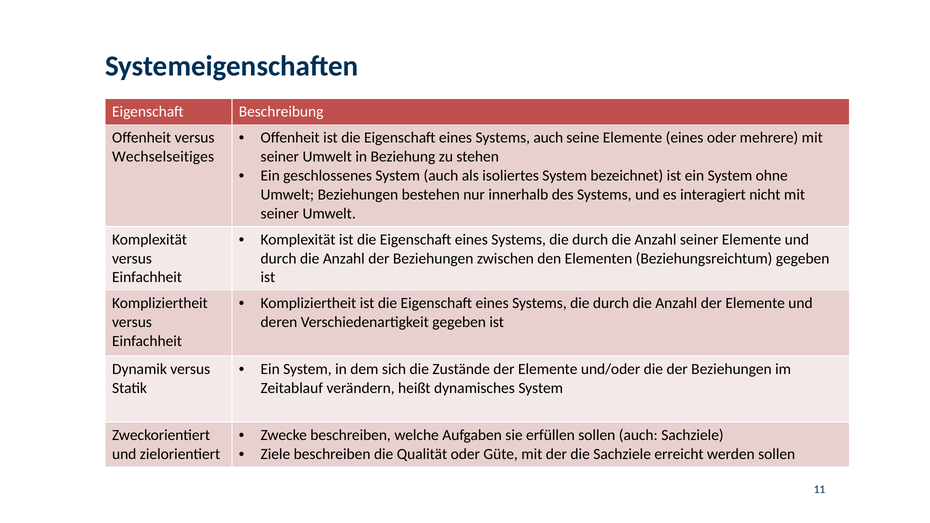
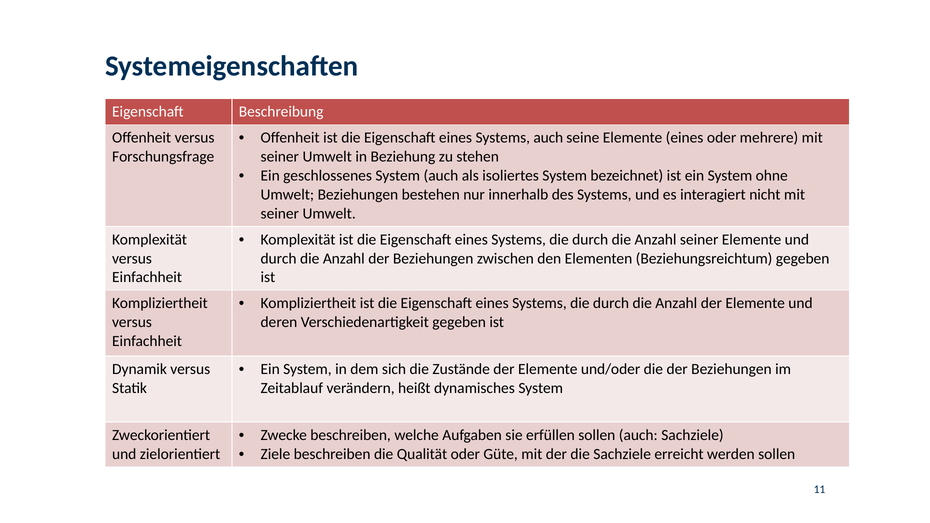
Wechselseitiges: Wechselseitiges -> Forschungsfrage (163, 157)
